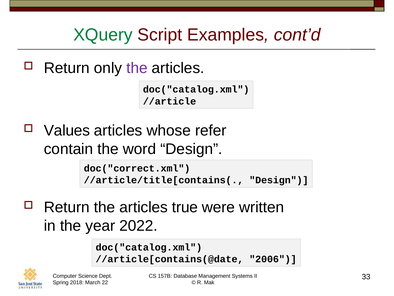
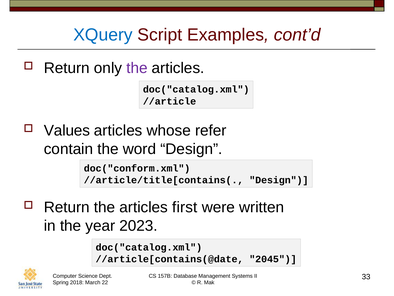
XQuery colour: green -> blue (103, 35)
doc("correct.xml: doc("correct.xml -> doc("conform.xml (137, 168)
true: true -> first (185, 207)
2022: 2022 -> 2023 (139, 225)
2006: 2006 -> 2045 (273, 259)
